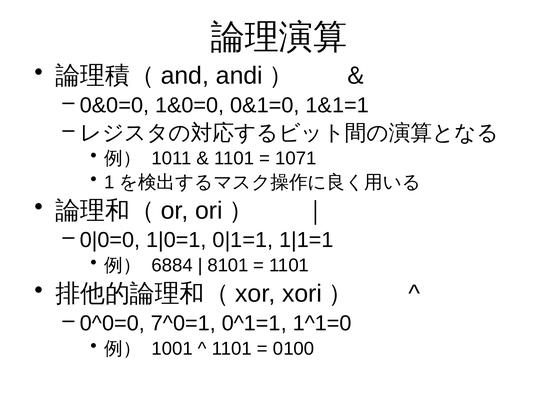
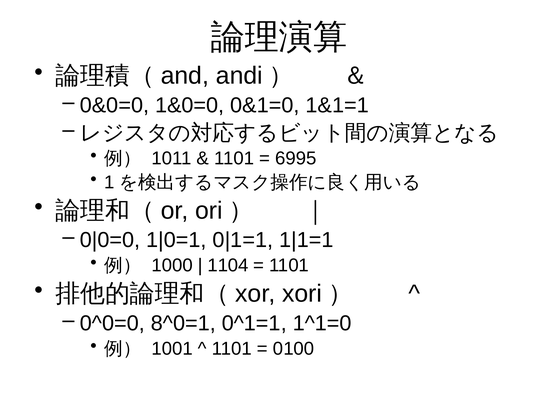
1071: 1071 -> 6995 (296, 159)
6884: 6884 -> 1000 (172, 266)
8101: 8101 -> 1104 (228, 266)
7^0=1: 7^0=1 -> 8^0=1 (183, 324)
